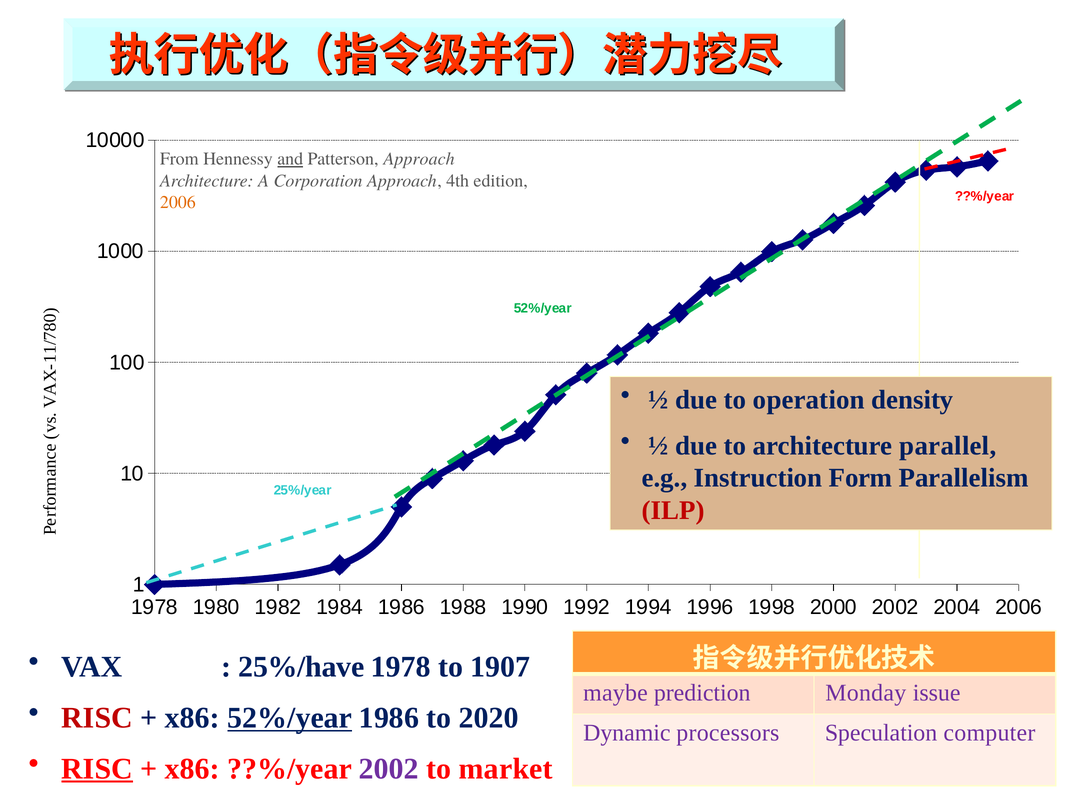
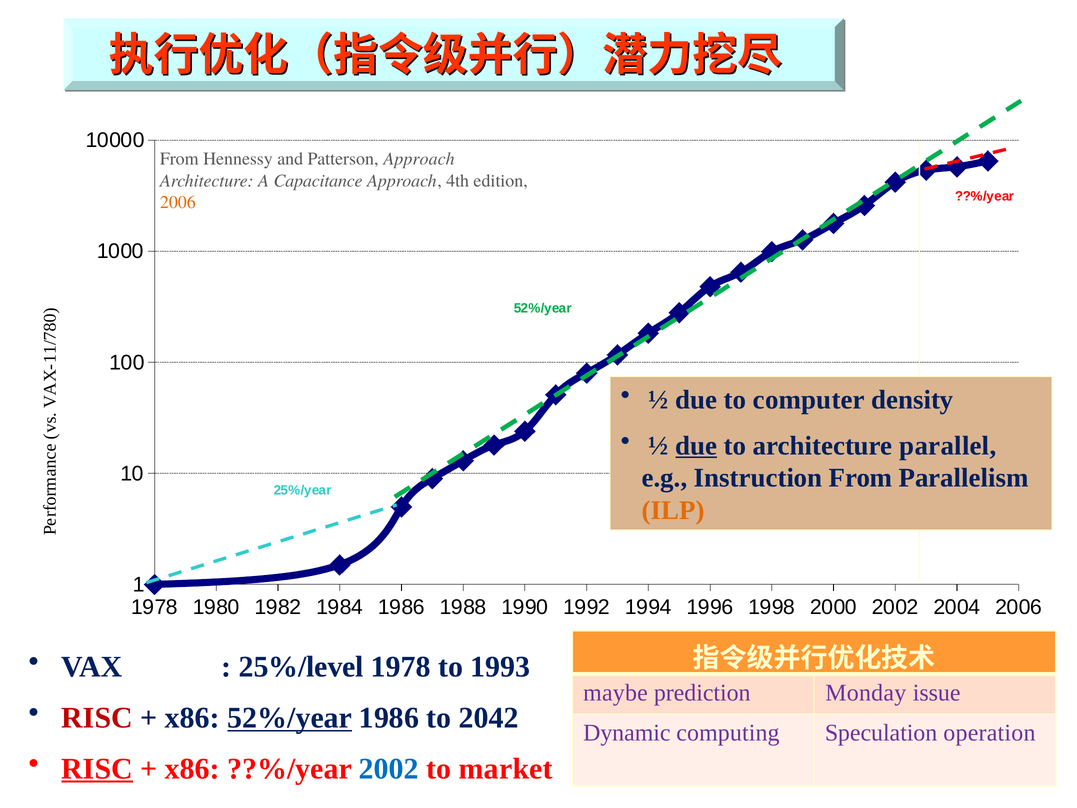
and underline: present -> none (290, 159)
Corporation: Corporation -> Capacitance (318, 181)
operation: operation -> computer (809, 400)
due underline: none -> present (696, 445)
Instruction Form: Form -> From (861, 478)
ILP colour: red -> orange (673, 510)
25%/have: 25%/have -> 25%/level (301, 667)
1907: 1907 -> 1993 (500, 667)
2020: 2020 -> 2042 (489, 718)
processors: processors -> computing (728, 733)
computer: computer -> operation (989, 733)
2002 colour: purple -> blue (389, 768)
